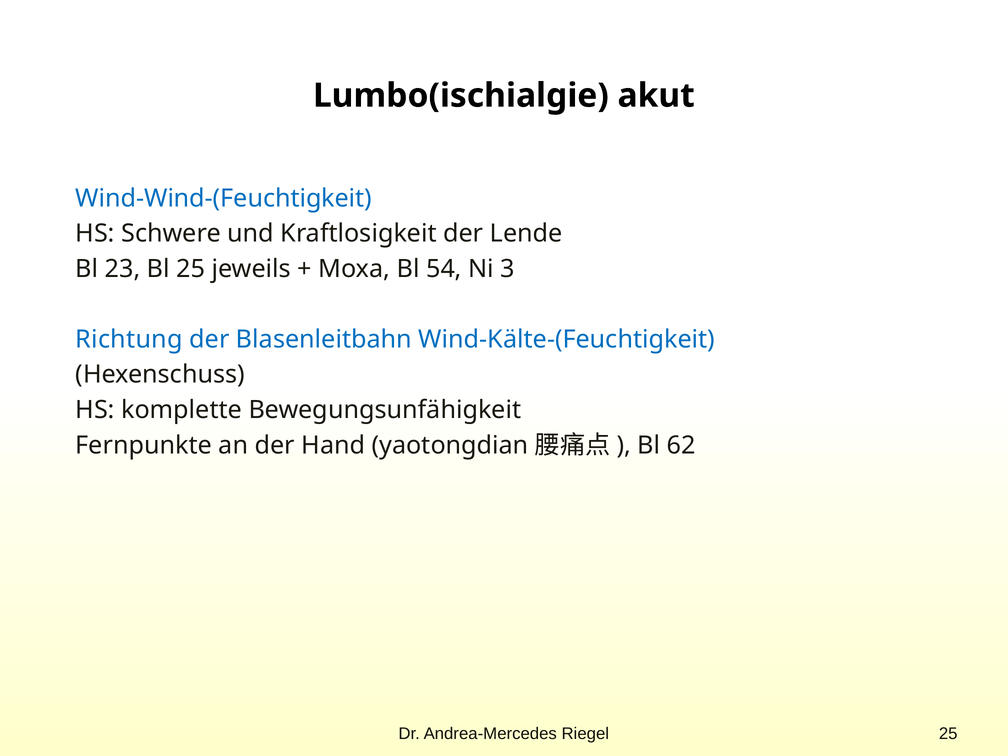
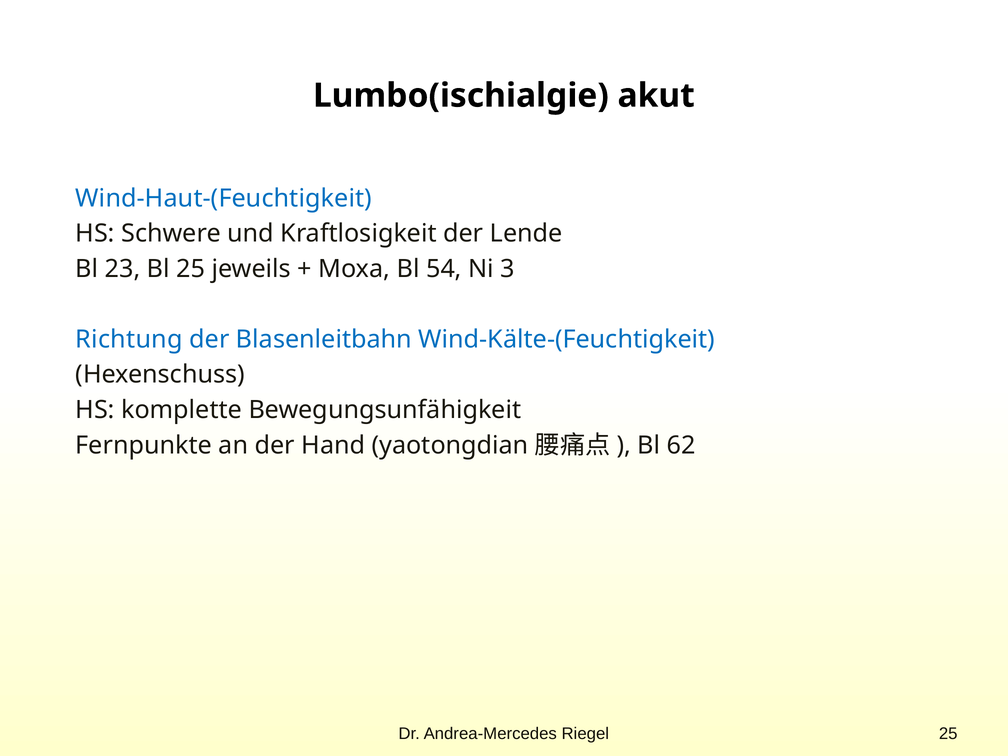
Wind-Wind-(Feuchtigkeit: Wind-Wind-(Feuchtigkeit -> Wind-Haut-(Feuchtigkeit (224, 198)
